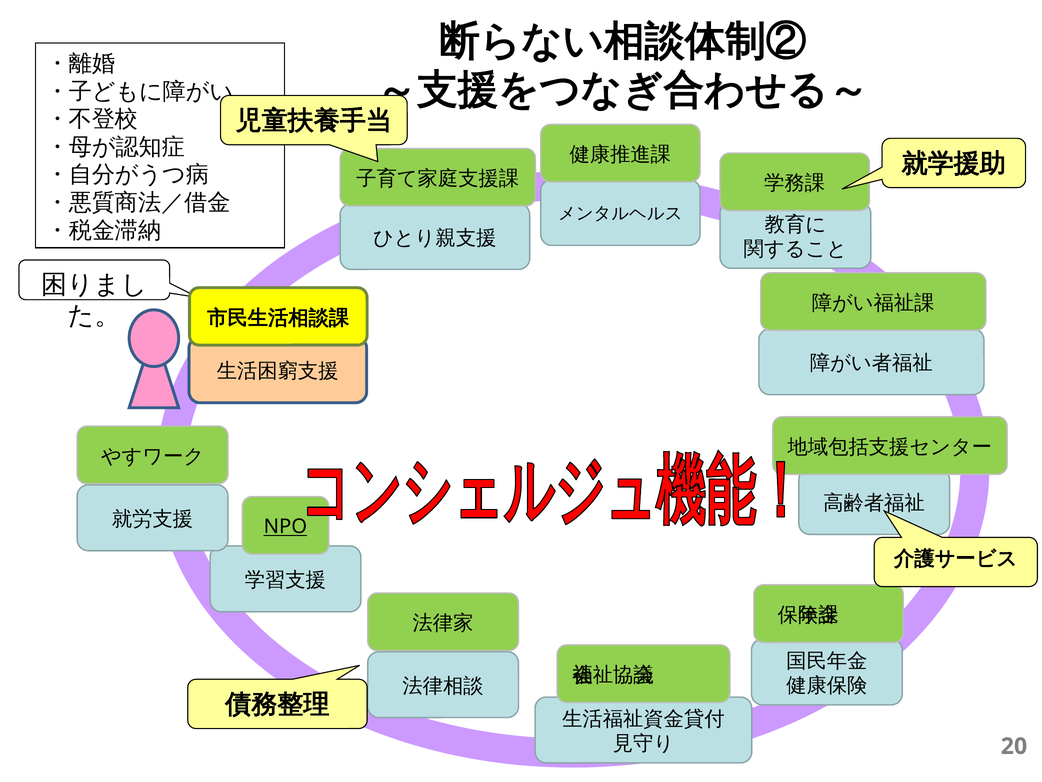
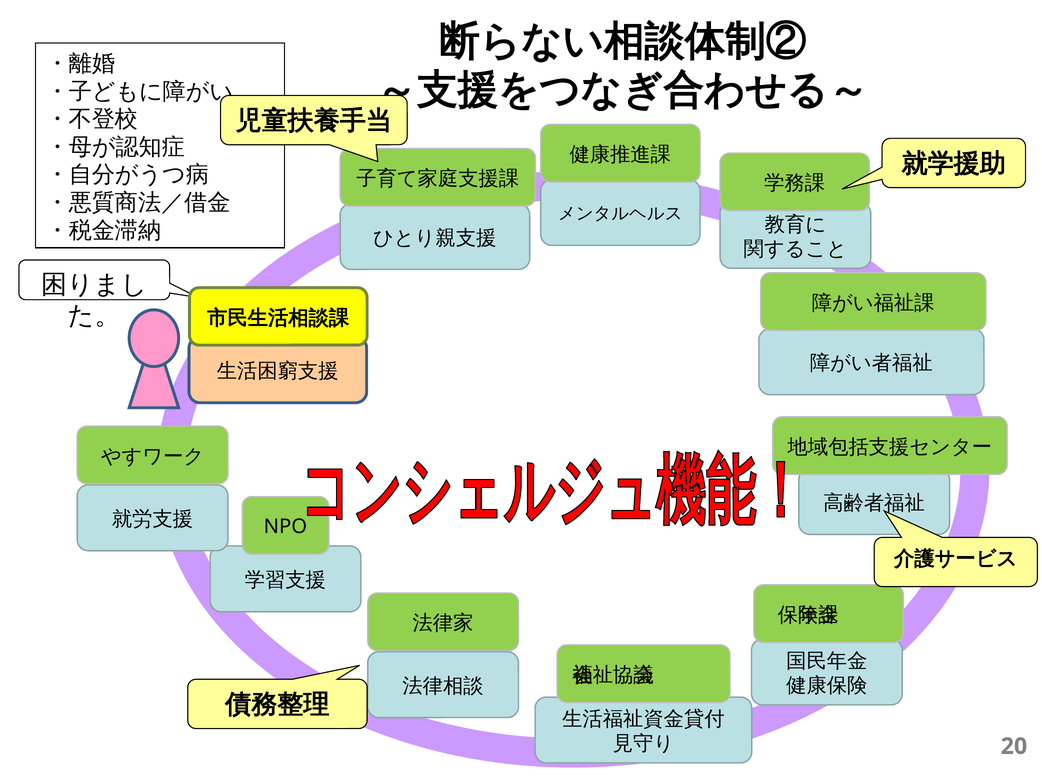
NPO underline: present -> none (285, 526)
